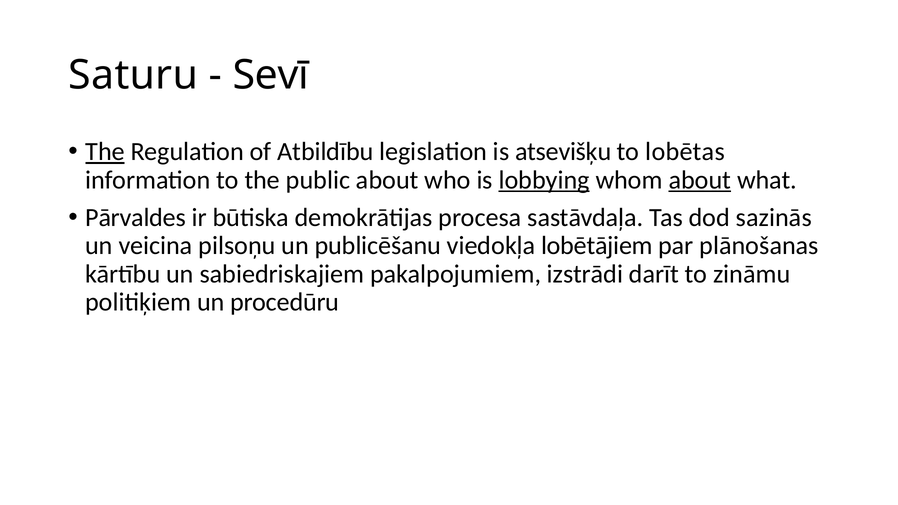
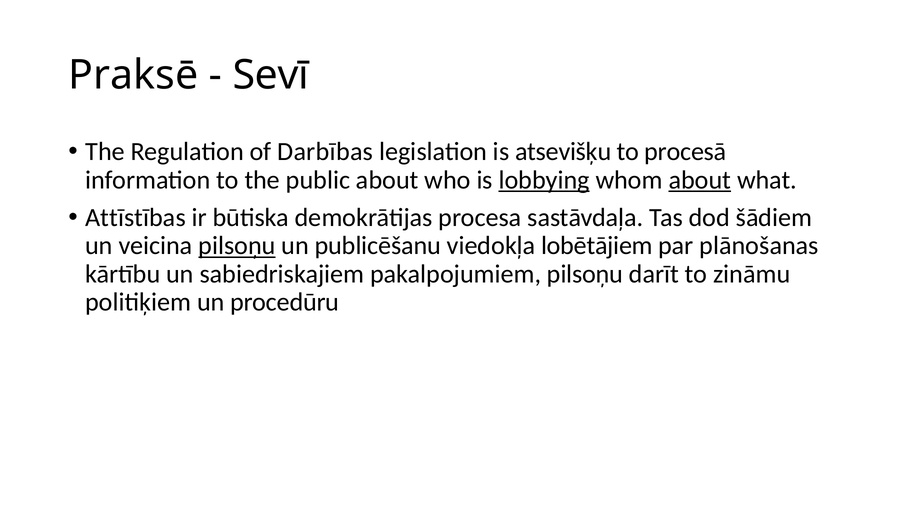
Saturu: Saturu -> Praksē (133, 75)
The underline: present -> none (105, 152)
Atbildību: Atbildību -> Darbības (325, 152)
lobētas: lobētas -> procesā (685, 152)
Pārvaldes: Pārvaldes -> Attīstības (136, 218)
sazinās: sazinās -> šādiem (774, 218)
pilsoņu underline: none -> present (237, 246)
pakalpojumiem izstrādi: izstrādi -> pilsoņu (585, 274)
